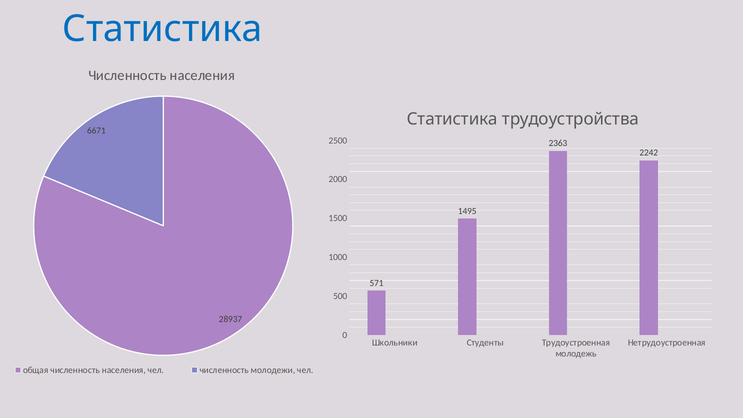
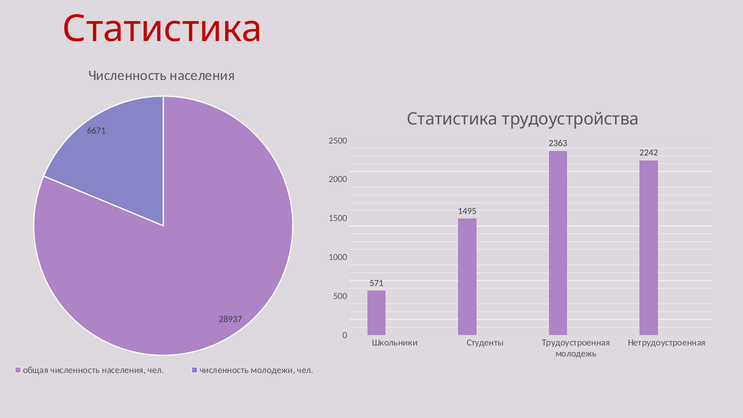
Статистика colour: blue -> red (162, 29)
